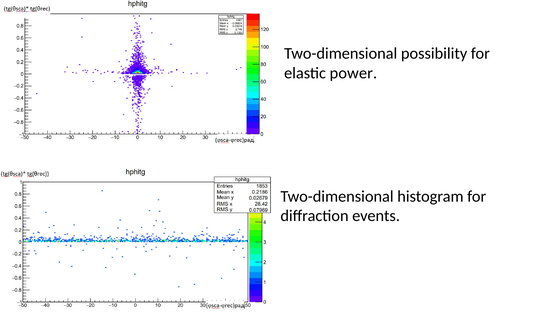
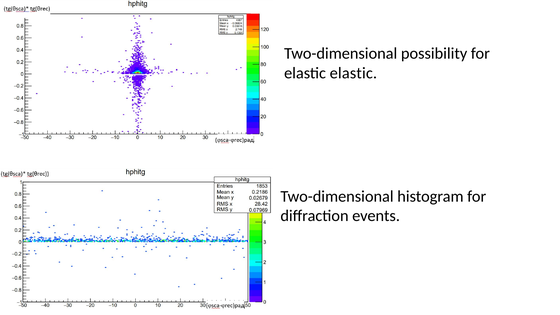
elastic power: power -> elastic (353, 73)
